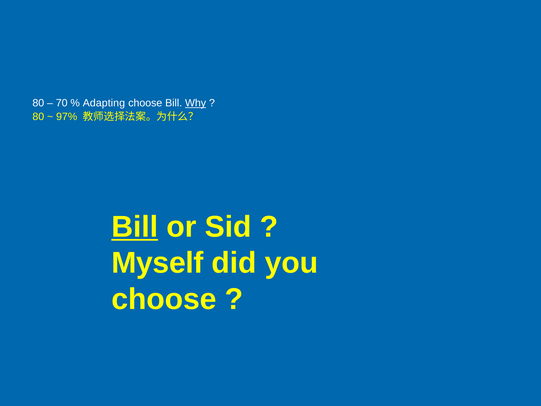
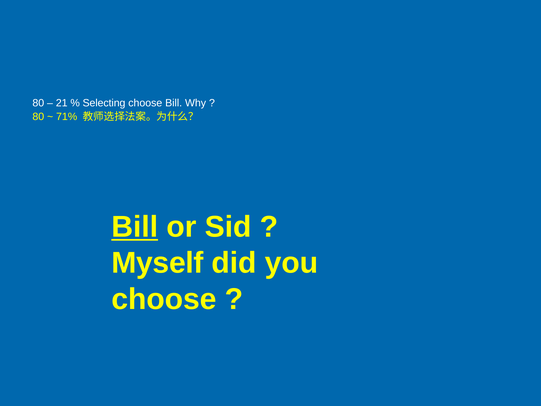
70: 70 -> 21 (62, 103)
Adapting: Adapting -> Selecting (104, 103)
Why underline: present -> none (196, 103)
97%: 97% -> 71% (67, 116)
